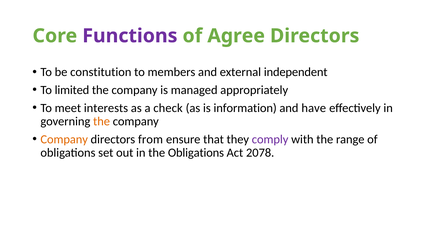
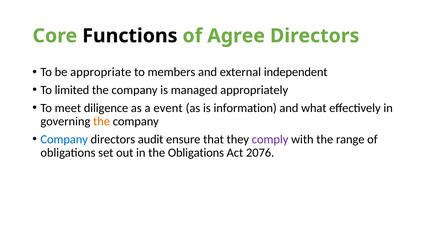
Functions colour: purple -> black (130, 36)
constitution: constitution -> appropriate (101, 72)
interests: interests -> diligence (106, 108)
check: check -> event (168, 108)
have: have -> what (314, 108)
Company colour: orange -> blue (64, 139)
from: from -> audit (151, 139)
2078: 2078 -> 2076 (260, 152)
